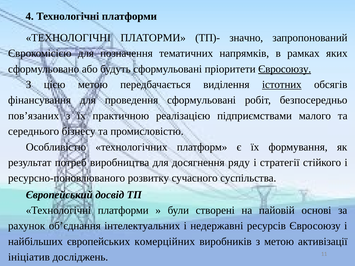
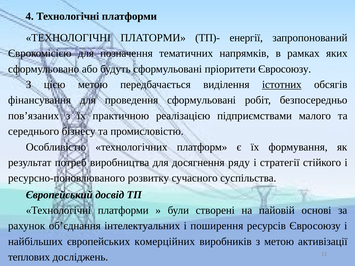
значно: значно -> енергії (246, 38)
Євросоюзу underline: present -> none (285, 69)
недержавні: недержавні -> поширення (217, 226)
ініціатив: ініціатив -> теплових (29, 257)
